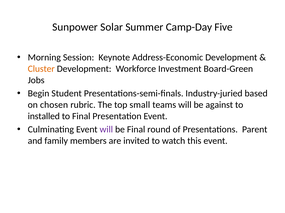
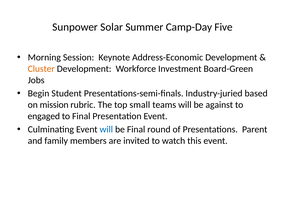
chosen: chosen -> mission (54, 105)
installed: installed -> engaged (44, 117)
will colour: purple -> blue (106, 130)
